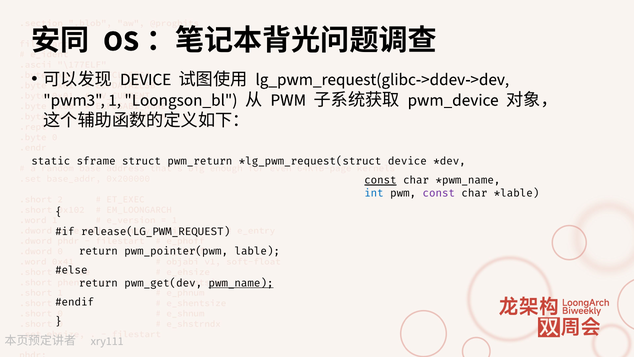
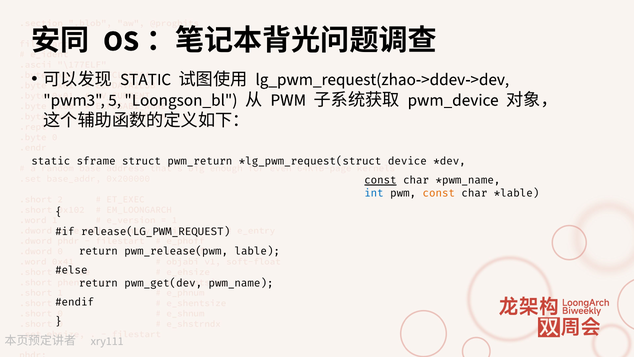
DEVICE: DEVICE -> STATIC (146, 79)
lg_pwm_request(glibc->ddev->dev: lg_pwm_request(glibc->ddev->dev -> lg_pwm_request(zhao->ddev->dev (382, 79)
1: 1 -> 5 (115, 100)
const colour: purple -> orange (439, 193)
pwm_pointer(pwm: pwm_pointer(pwm -> pwm_release(pwm (176, 251)
pwm_name underline: present -> none (241, 283)
